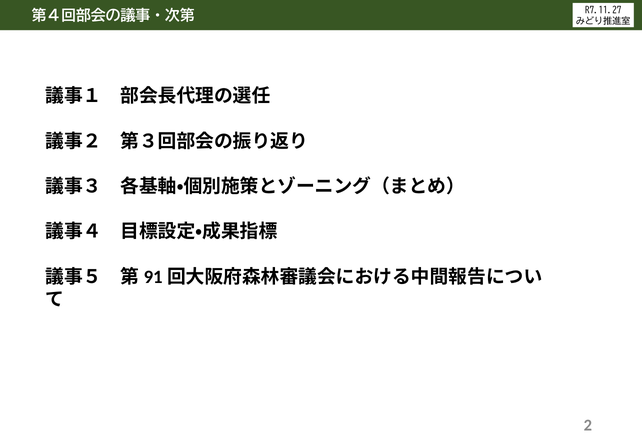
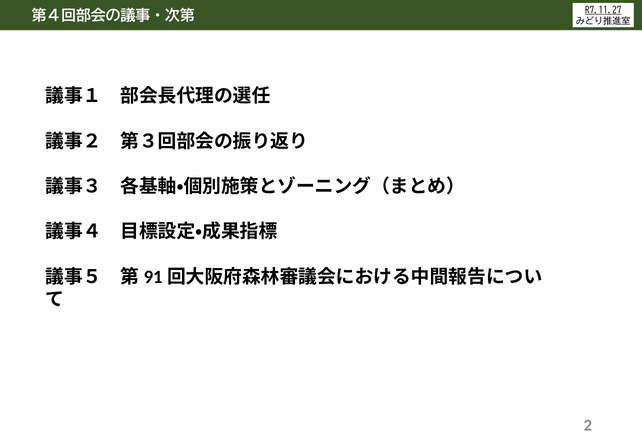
R7.11.27 underline: none -> present (603, 10)
